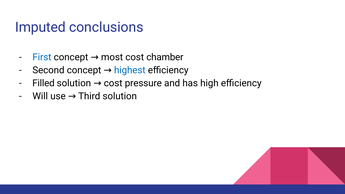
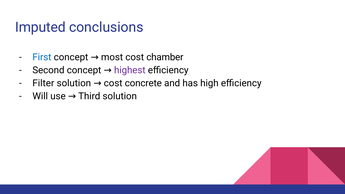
highest colour: blue -> purple (130, 70)
Filled: Filled -> Filter (43, 83)
pressure: pressure -> concrete (143, 83)
